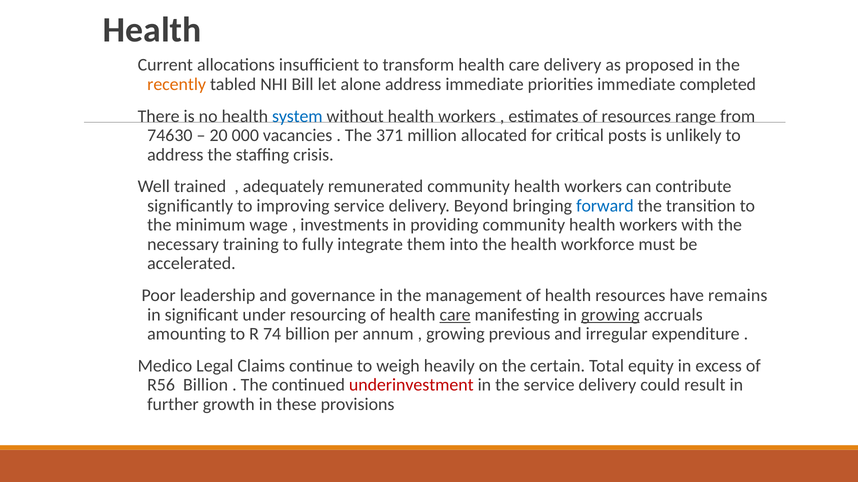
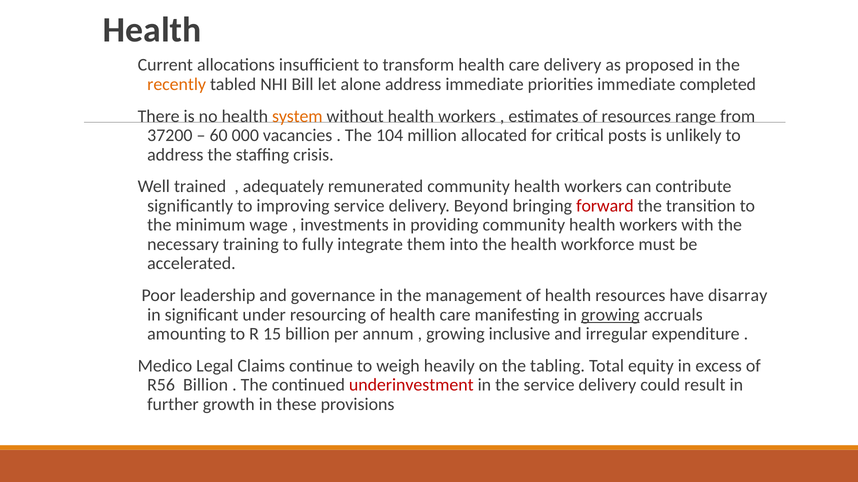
system colour: blue -> orange (297, 116)
74630: 74630 -> 37200 (170, 136)
20: 20 -> 60 (219, 136)
371: 371 -> 104 (390, 136)
forward colour: blue -> red (605, 206)
remains: remains -> disarray (738, 296)
care underline: present -> none (455, 315)
74: 74 -> 15 (272, 334)
previous: previous -> inclusive (520, 334)
certain: certain -> tabling (558, 366)
